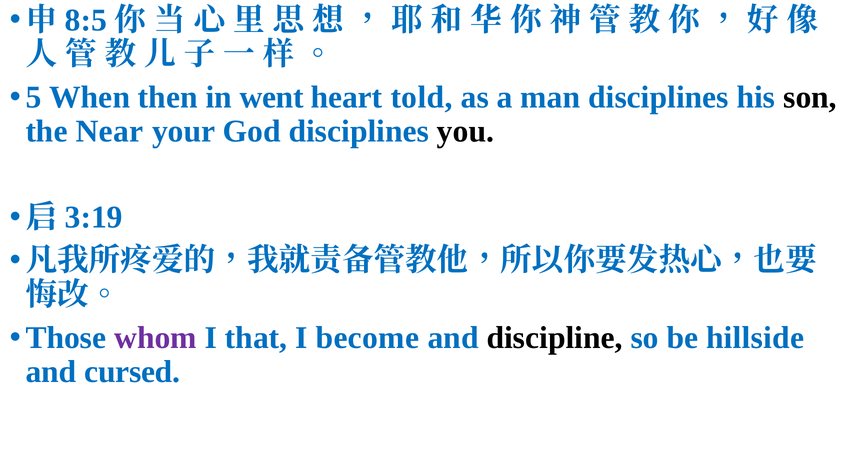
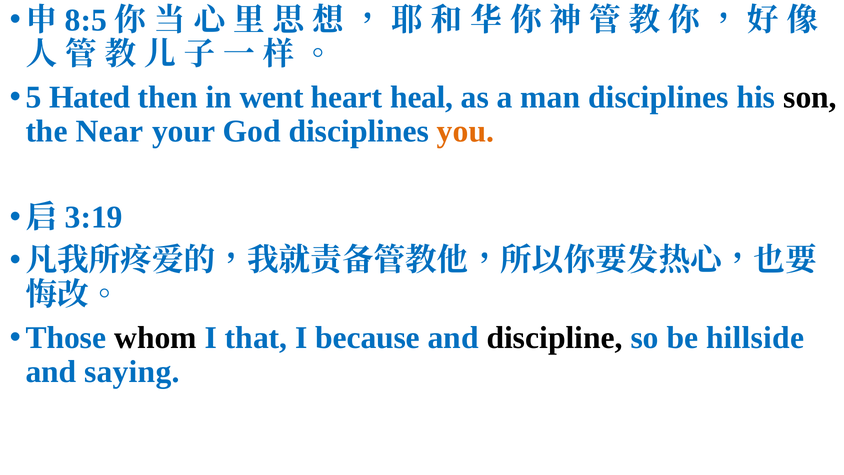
When: When -> Hated (90, 97)
told: told -> heal (422, 97)
you colour: black -> orange (466, 131)
whom colour: purple -> black (156, 338)
become: become -> because (368, 338)
cursed: cursed -> saying (132, 372)
